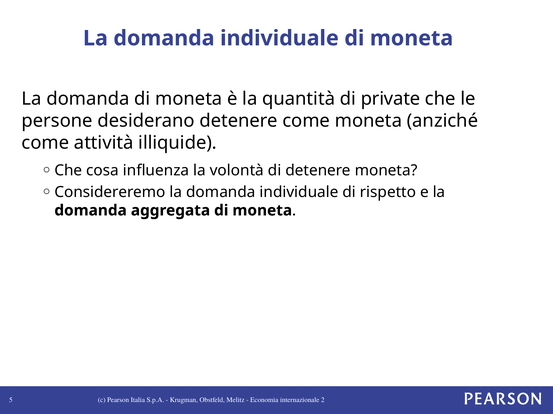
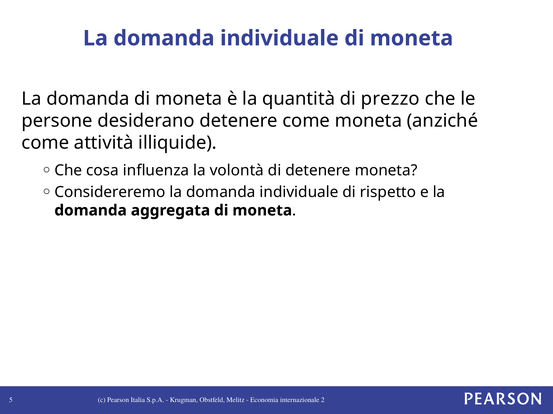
private: private -> prezzo (390, 99)
